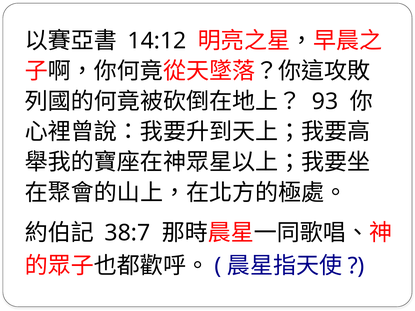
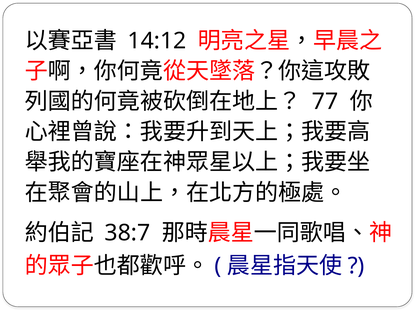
93: 93 -> 77 (325, 102)
